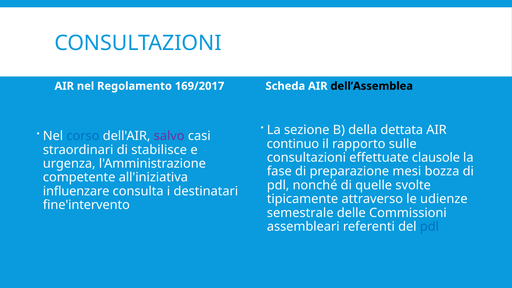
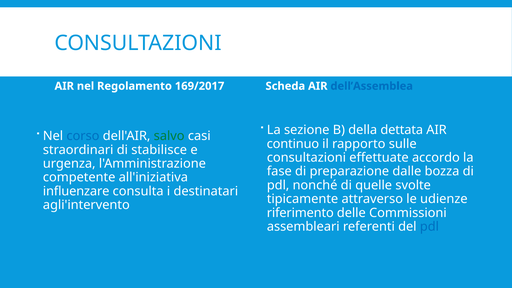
dell’Assemblea colour: black -> blue (372, 86)
salvo colour: purple -> green (169, 136)
clausole: clausole -> accordo (436, 158)
mesi: mesi -> dalle (407, 171)
fine'intervento: fine'intervento -> agli'intervento (86, 205)
semestrale: semestrale -> riferimento (300, 213)
